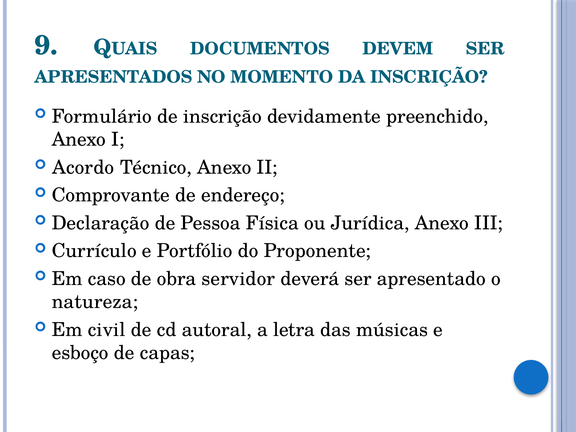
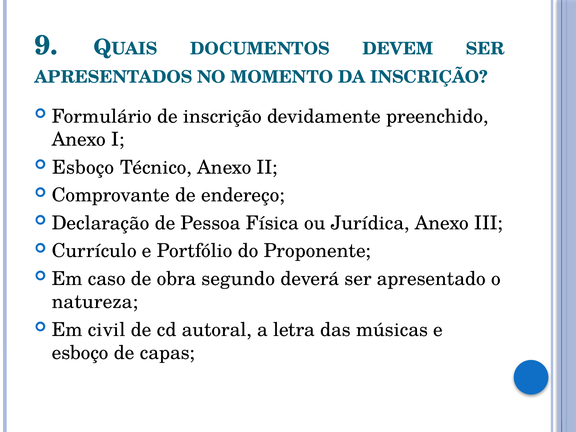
Acordo: Acordo -> Esboço (83, 167)
servidor: servidor -> segundo (238, 279)
